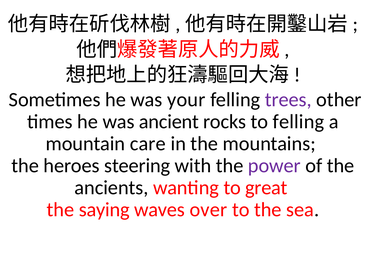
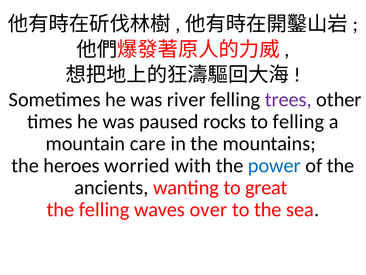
your: your -> river (186, 100)
ancient: ancient -> paused (169, 121)
steering: steering -> worried (137, 165)
power colour: purple -> blue (274, 165)
the saying: saying -> felling (104, 209)
